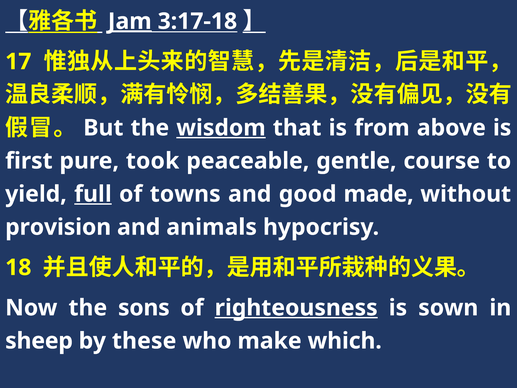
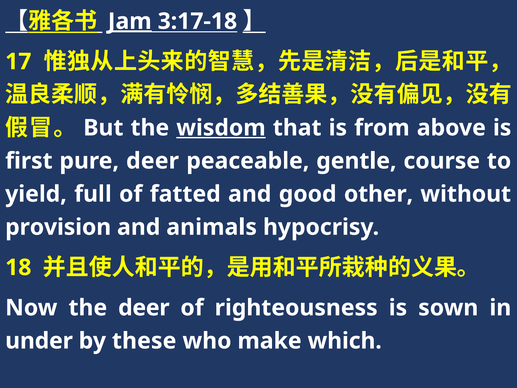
pure took: took -> deer (153, 161)
full underline: present -> none (93, 194)
towns: towns -> fatted (185, 194)
made: made -> other (379, 194)
the sons: sons -> deer (144, 308)
righteousness underline: present -> none (296, 308)
sheep: sheep -> under (39, 341)
